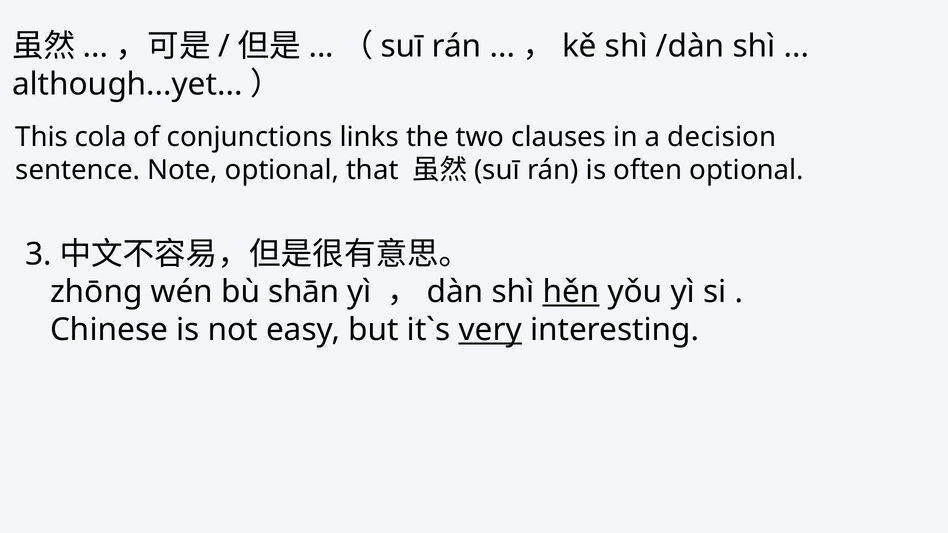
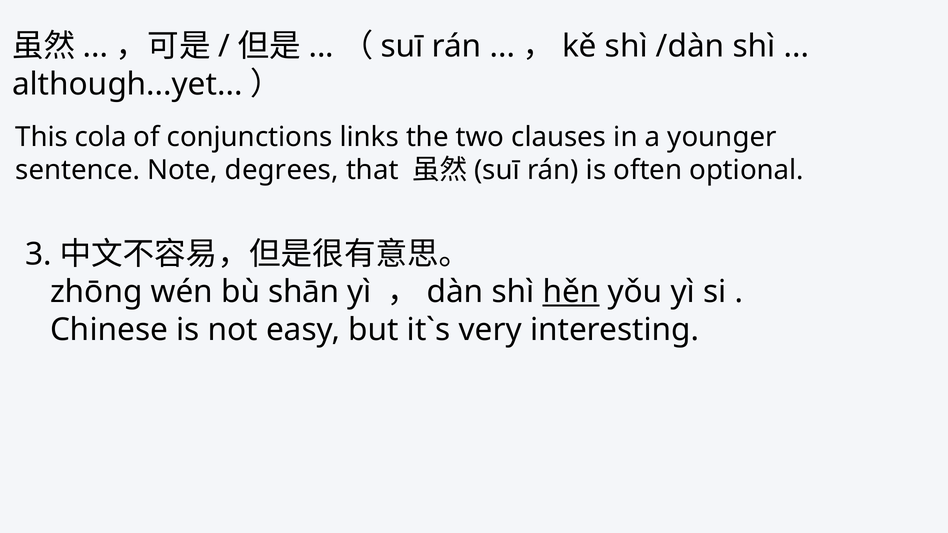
decision: decision -> younger (722, 137)
Note optional: optional -> degrees (282, 170)
very underline: present -> none (490, 330)
